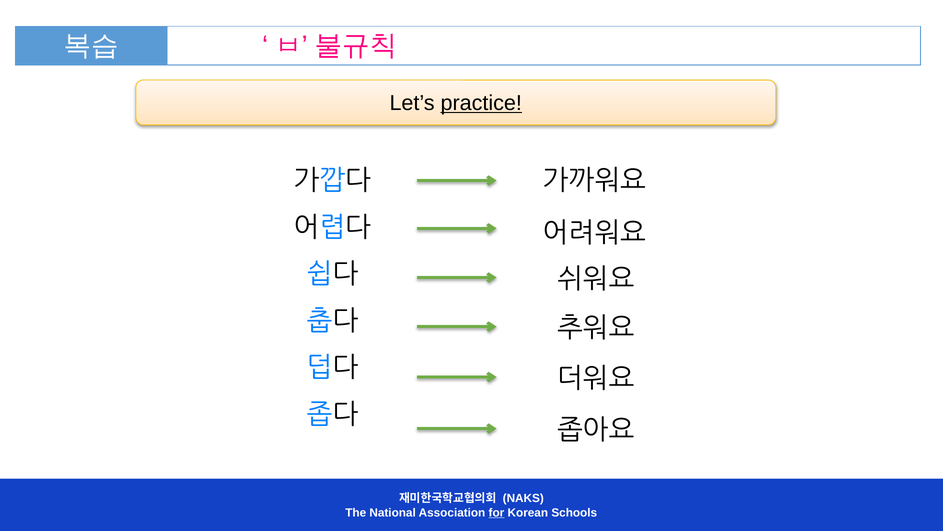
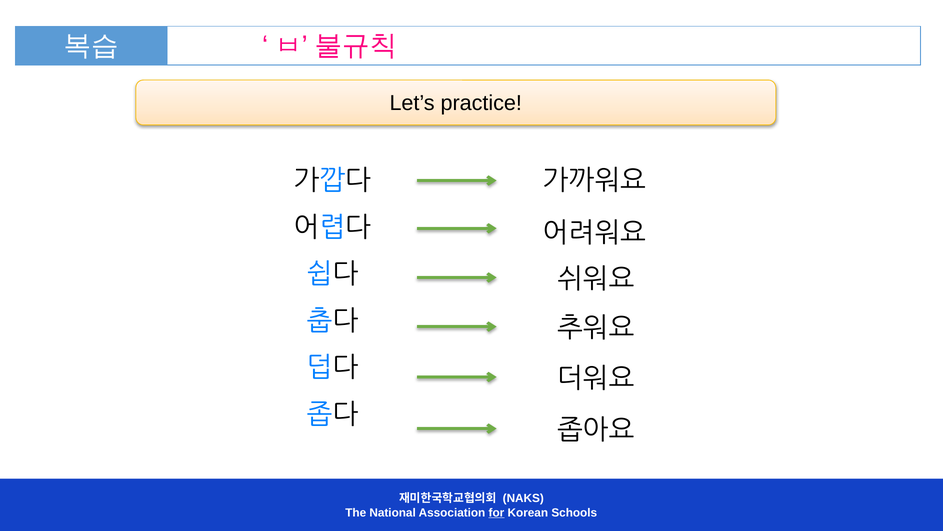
practice underline: present -> none (481, 103)
